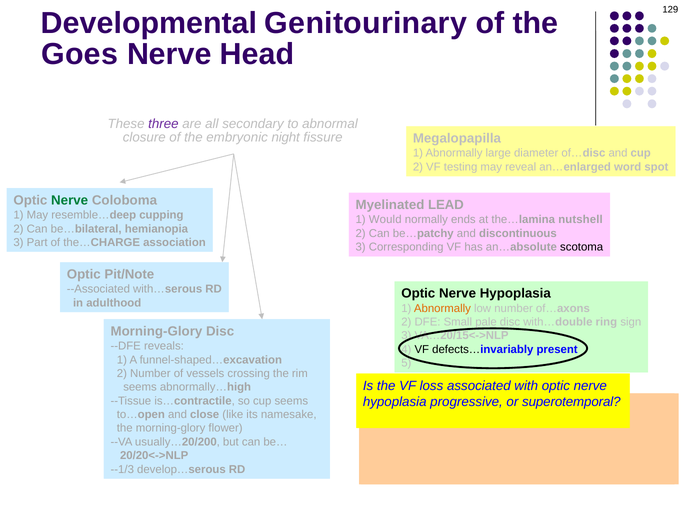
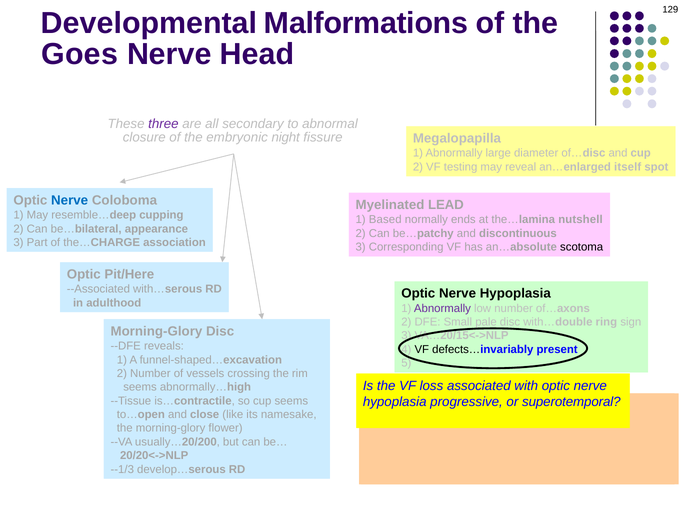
Genitourinary: Genitourinary -> Malformations (366, 23)
word: word -> itself (628, 167)
Nerve colour: green -> blue (70, 200)
Would: Would -> Based (385, 220)
be…bilateral hemianopia: hemianopia -> appearance (156, 229)
Pit/Note: Pit/Note -> Pit/Here (129, 274)
Abnormally colour: orange -> purple (442, 308)
